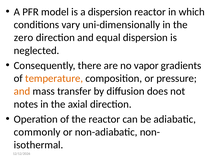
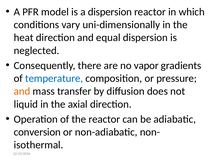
zero: zero -> heat (24, 38)
temperature colour: orange -> blue (54, 79)
notes: notes -> liquid (26, 104)
commonly: commonly -> conversion (37, 132)
